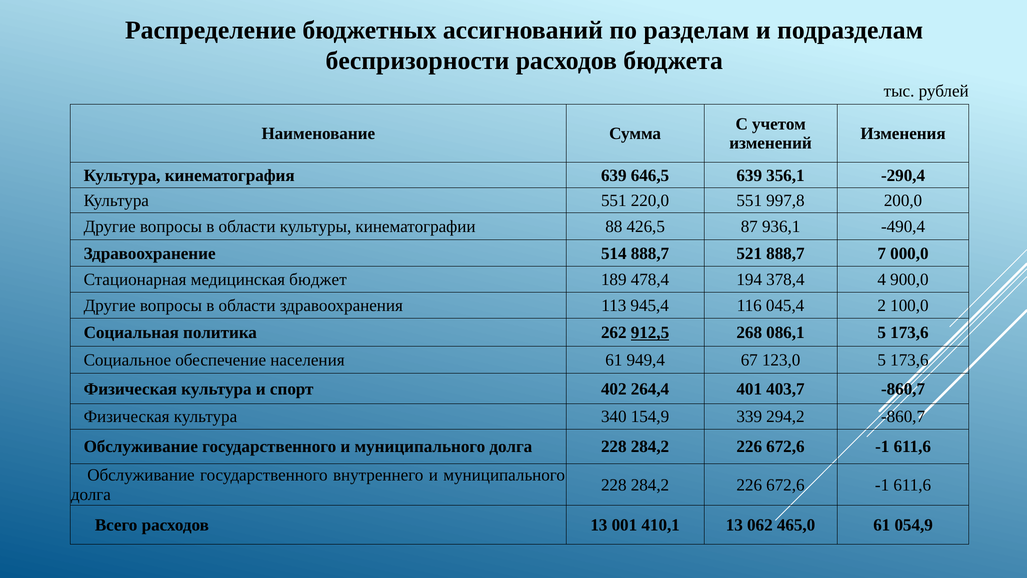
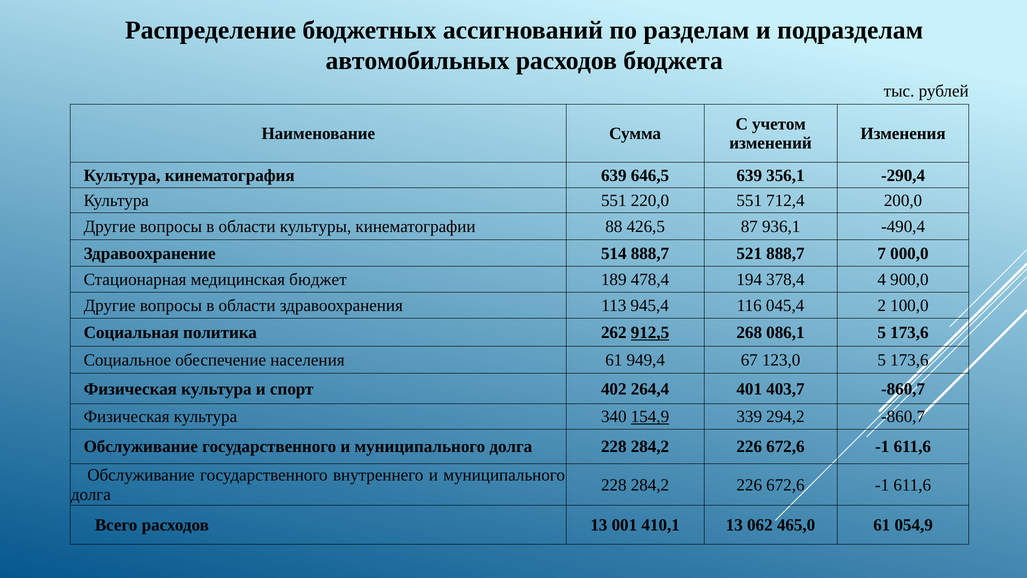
беспризорности: беспризорности -> автомобильных (418, 61)
997,8: 997,8 -> 712,4 (785, 201)
154,9 underline: none -> present (650, 417)
